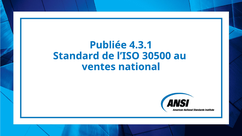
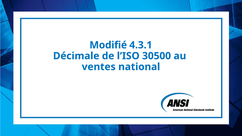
Publiée: Publiée -> Modifié (108, 45)
Standard: Standard -> Décimale (76, 56)
